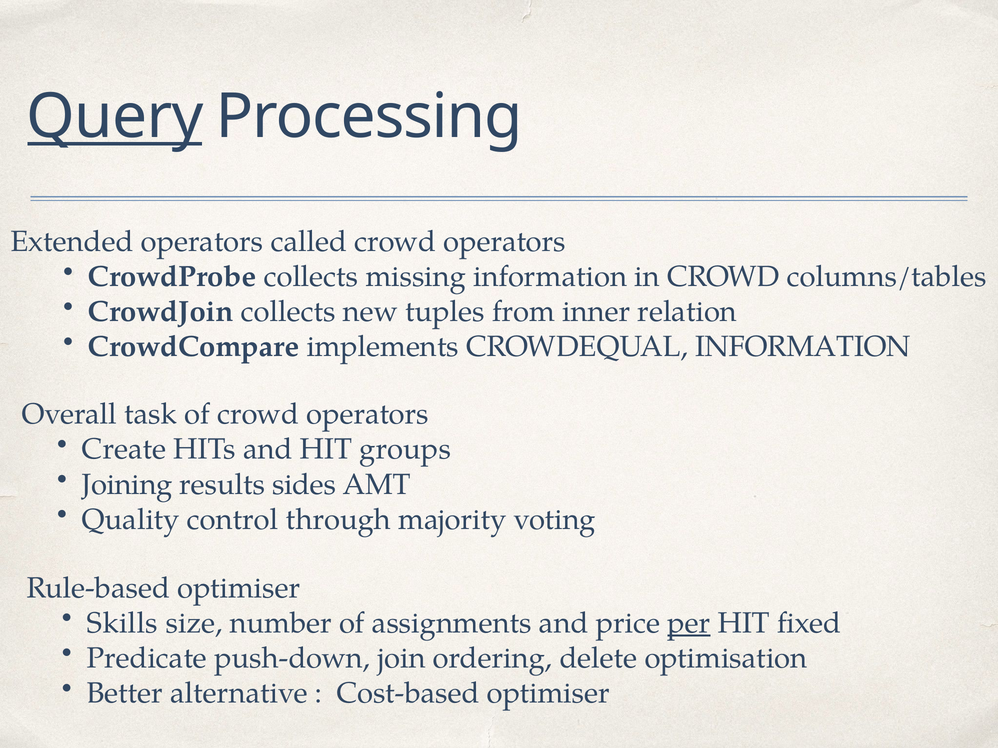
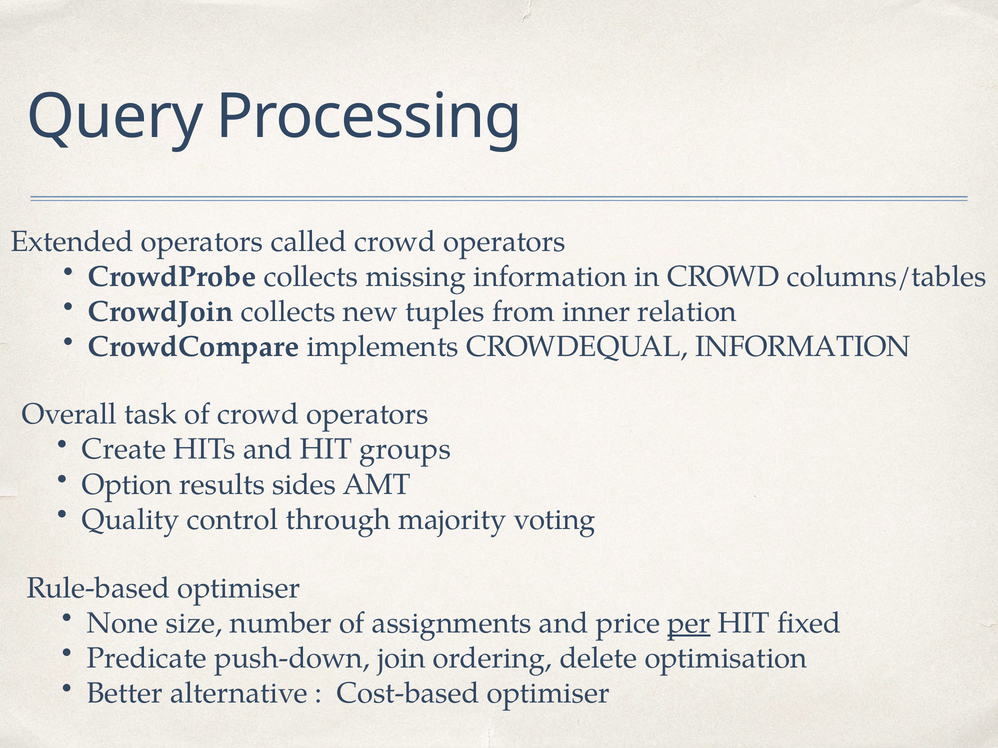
Query underline: present -> none (115, 117)
Joining: Joining -> Option (127, 485)
Skills: Skills -> None (122, 623)
